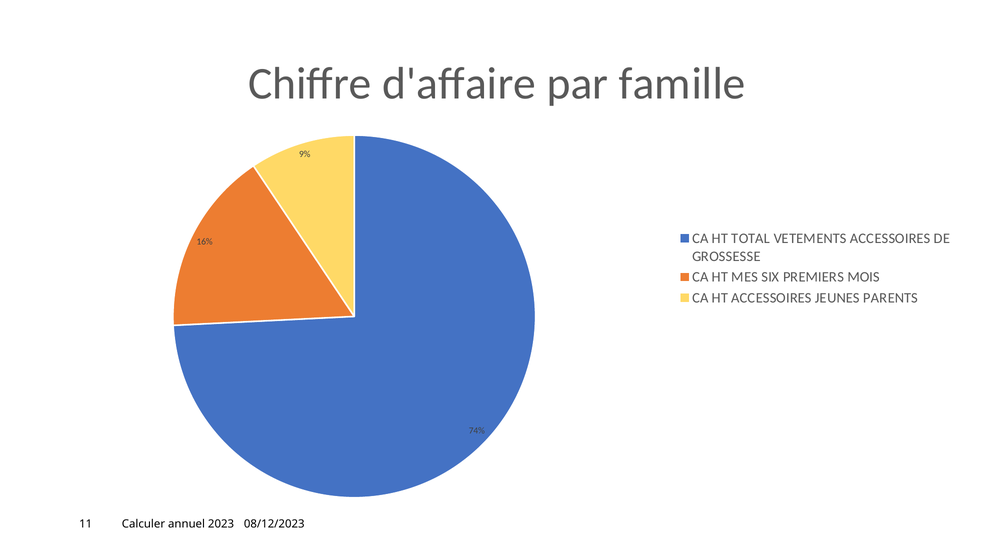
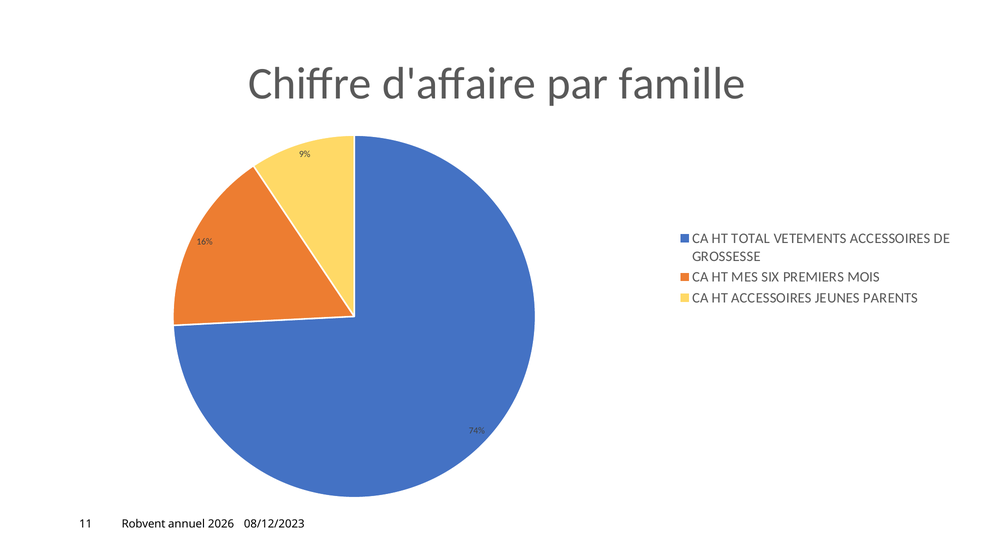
Calculer: Calculer -> Robvent (144, 524)
2023: 2023 -> 2026 (221, 524)
